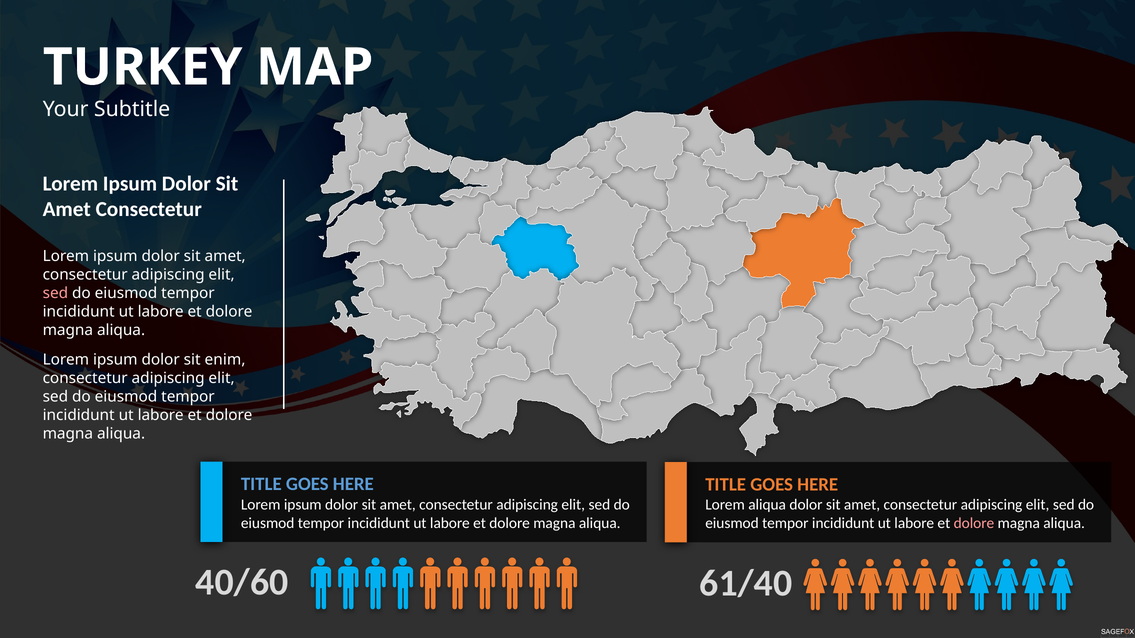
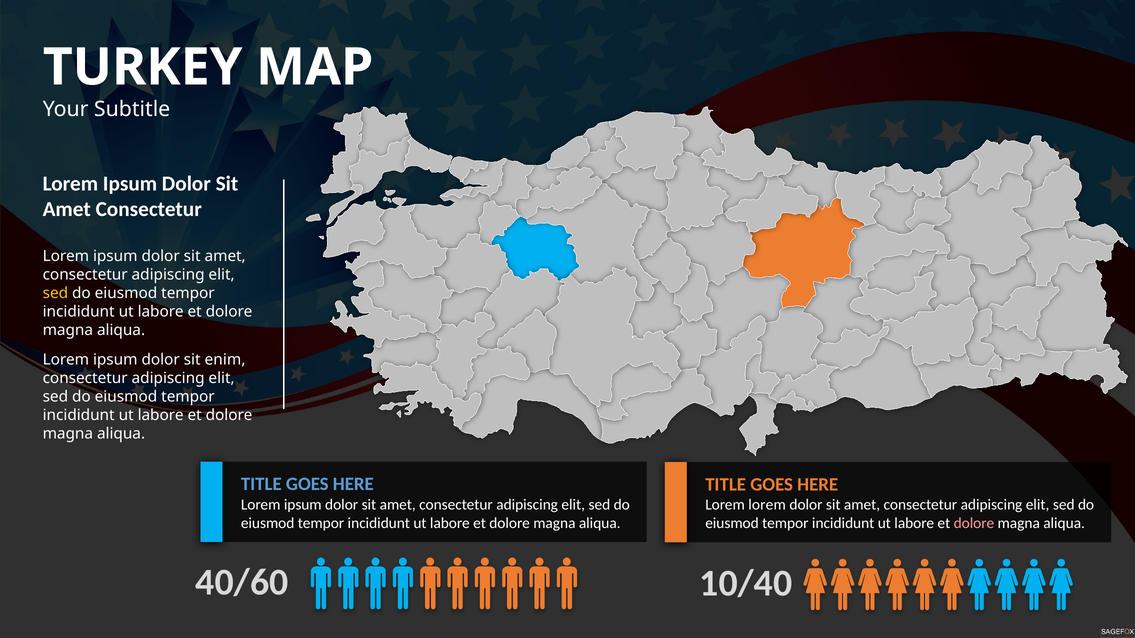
sed colour: pink -> yellow (55, 293)
Lorem aliqua: aliqua -> lorem (767, 505)
61/40: 61/40 -> 10/40 (746, 584)
